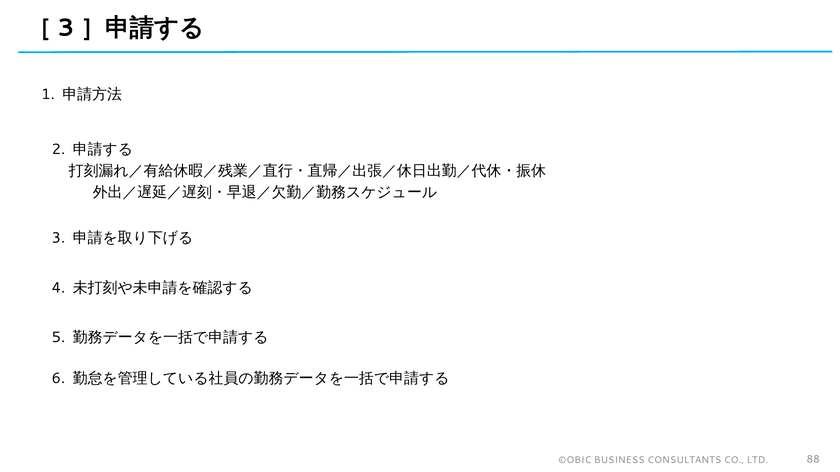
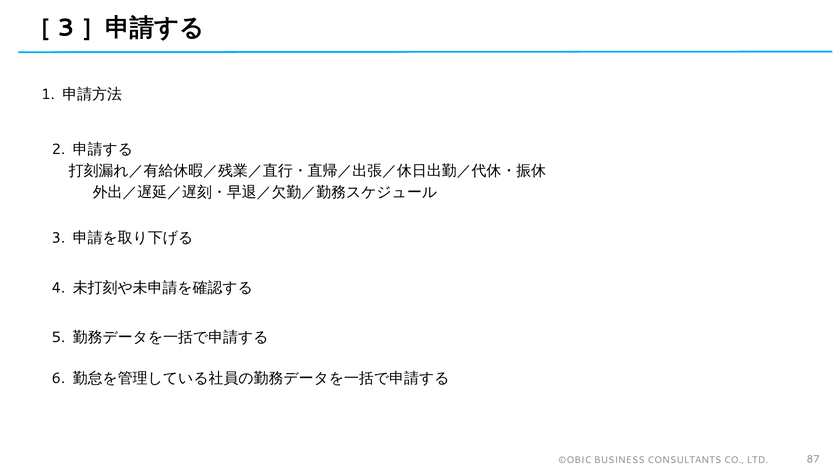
88: 88 -> 87 (813, 460)
